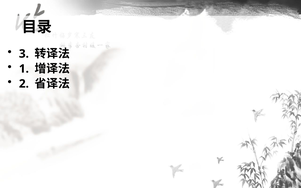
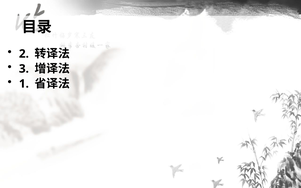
3: 3 -> 2 (24, 54)
1: 1 -> 3 (24, 69)
2: 2 -> 1 (24, 84)
